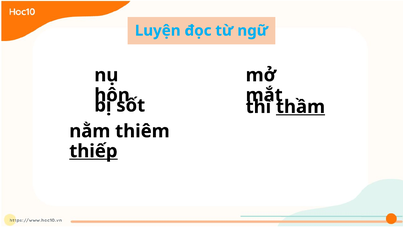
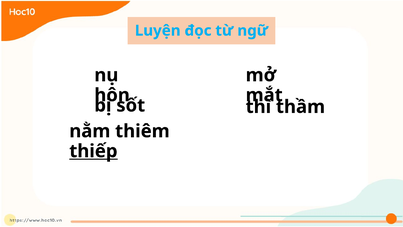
thầm underline: present -> none (301, 107)
